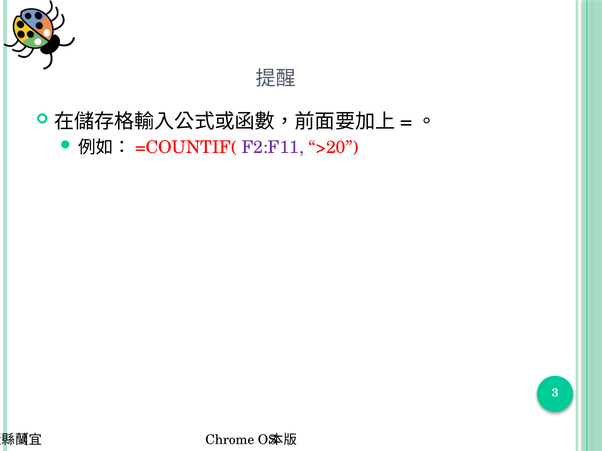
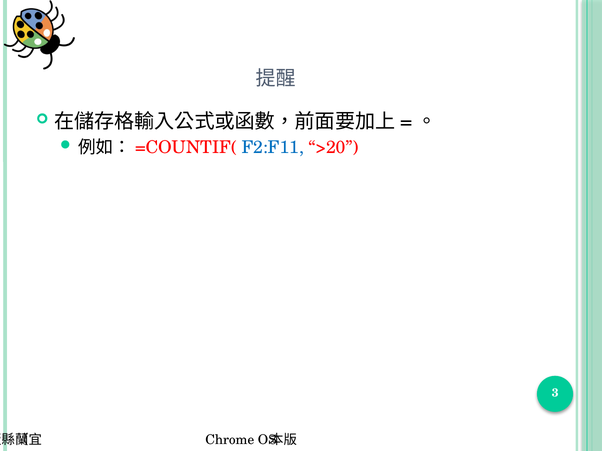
F2:F11 colour: purple -> blue (273, 148)
